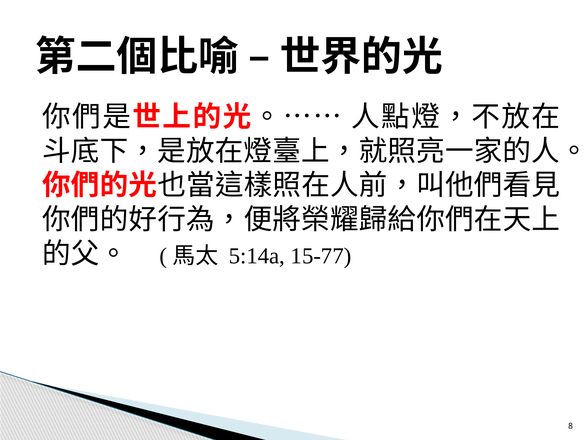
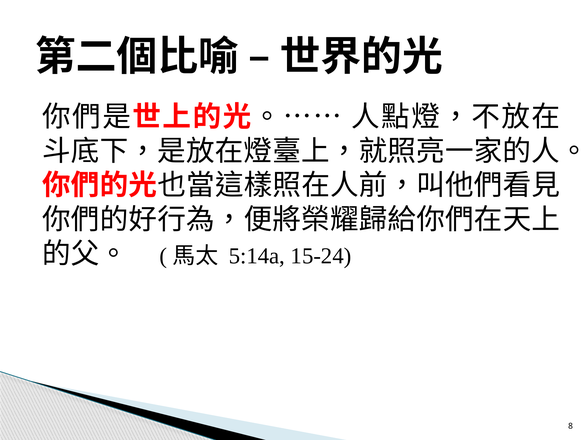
15-77: 15-77 -> 15-24 (321, 256)
